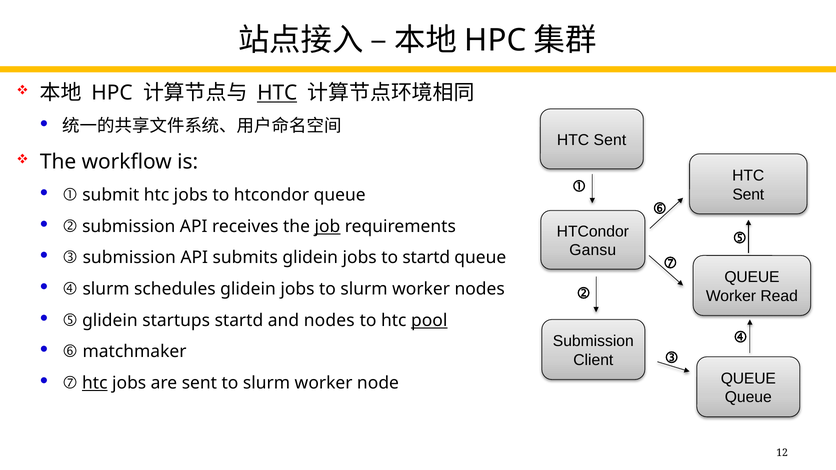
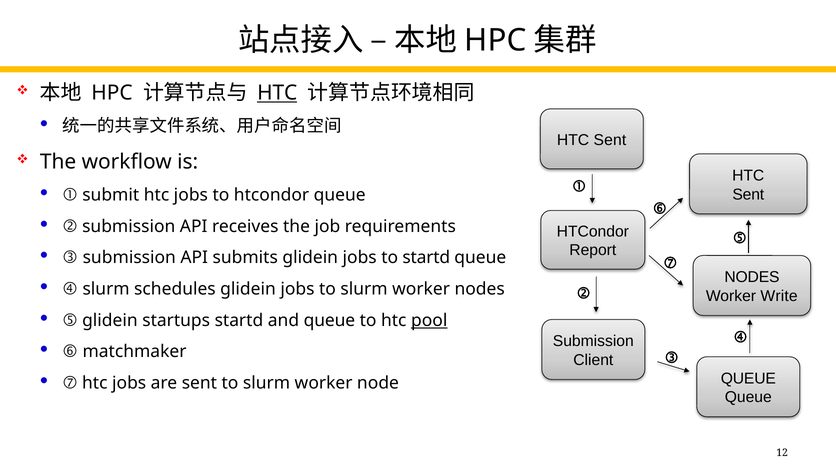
job underline: present -> none (327, 226)
Gansu: Gansu -> Report (593, 250)
QUEUE: QUEUE -> NODES (752, 277)
Read: Read -> Write (779, 296)
and nodes: nodes -> queue (329, 321)
htc underline: present -> none (95, 383)
